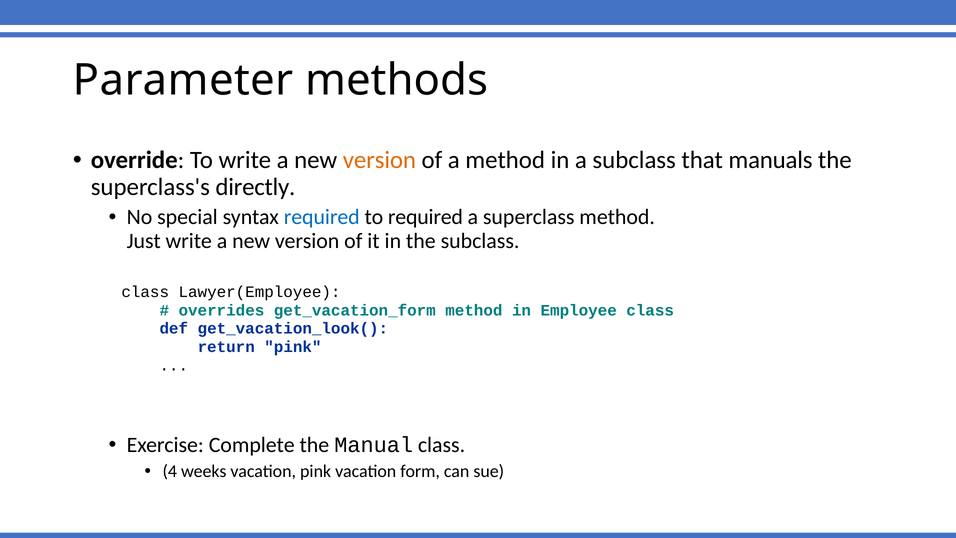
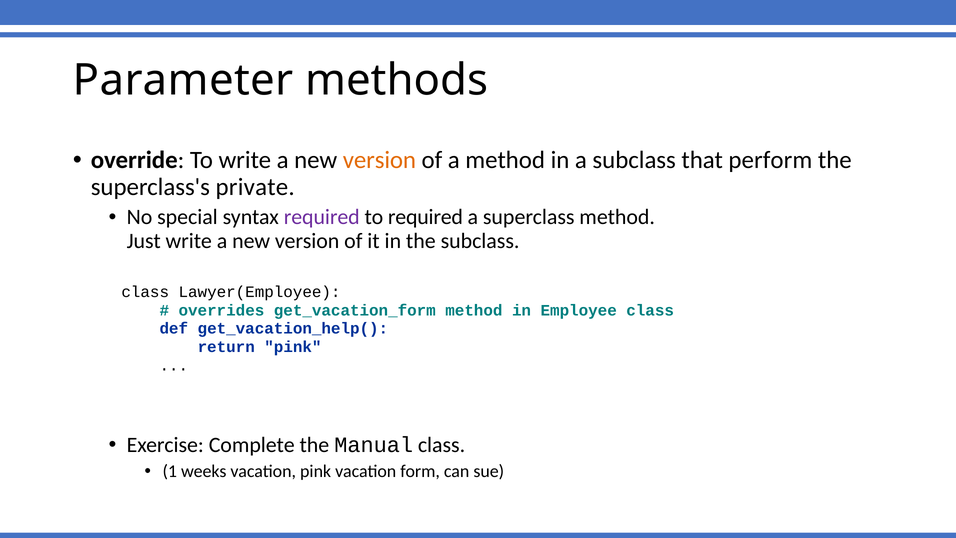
manuals: manuals -> perform (770, 160)
directly: directly -> private (255, 187)
required colour: blue -> purple (322, 217)
get_vacation_look(: get_vacation_look( -> get_vacation_help( (293, 328)
4: 4 -> 1 (170, 471)
